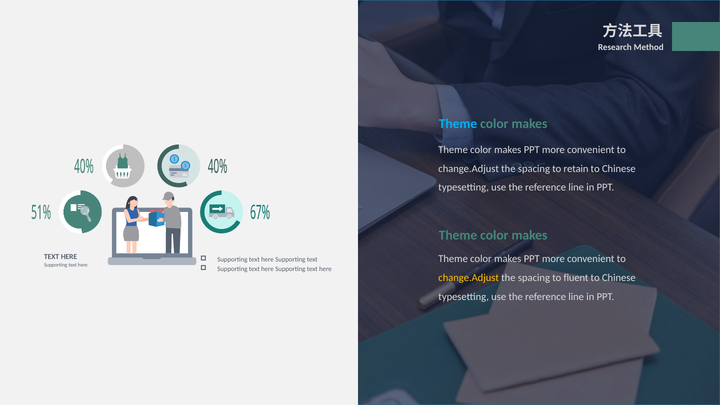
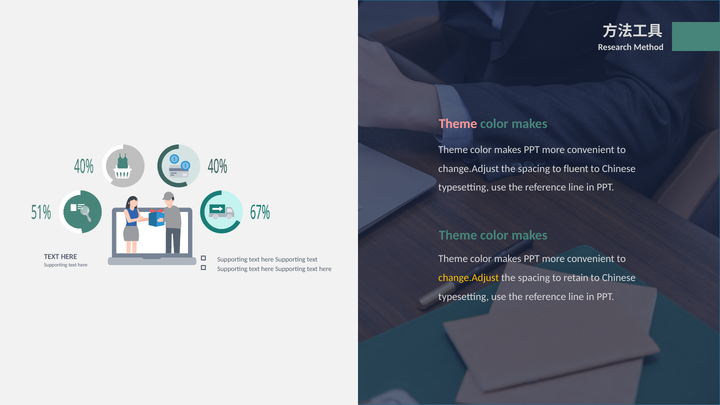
Theme colour: light blue -> pink (458, 124)
retain: retain -> fluent (576, 169)
fluent: fluent -> retain (576, 278)
